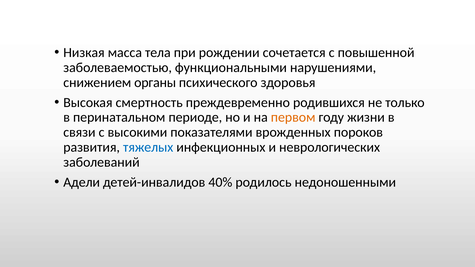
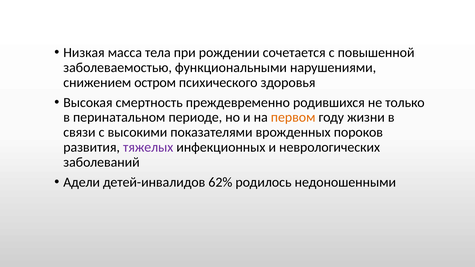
органы: органы -> остром (155, 83)
тяжелых colour: blue -> purple (148, 147)
40%: 40% -> 62% (220, 182)
